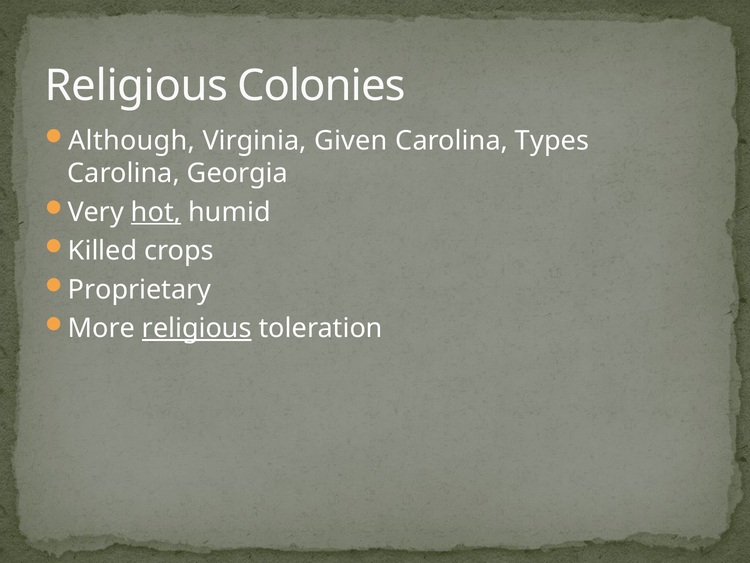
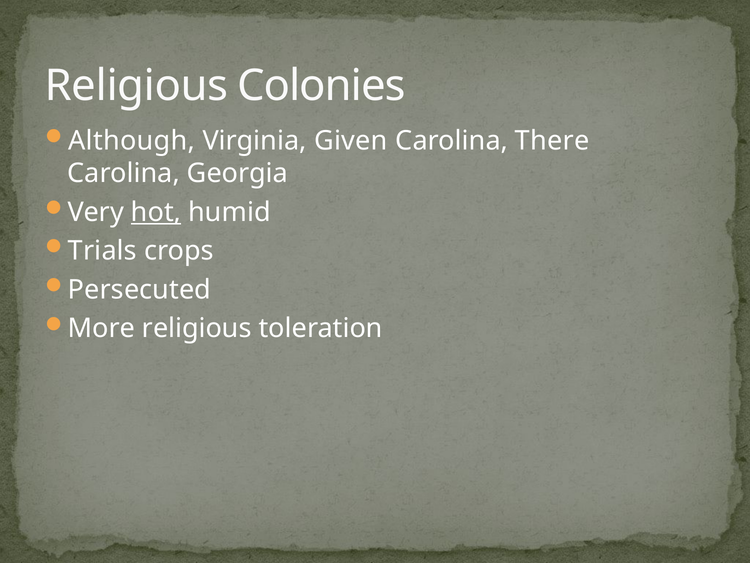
Types: Types -> There (552, 141)
Killed: Killed -> Trials (102, 251)
Proprietary: Proprietary -> Persecuted (140, 289)
religious underline: present -> none (197, 328)
